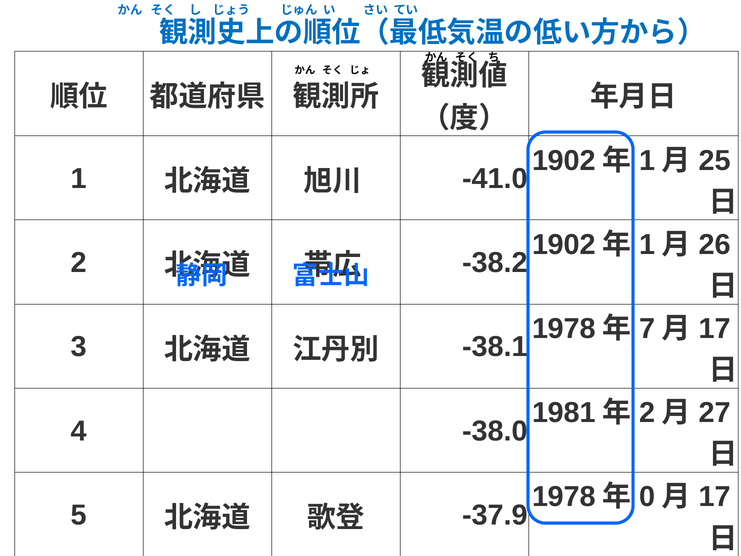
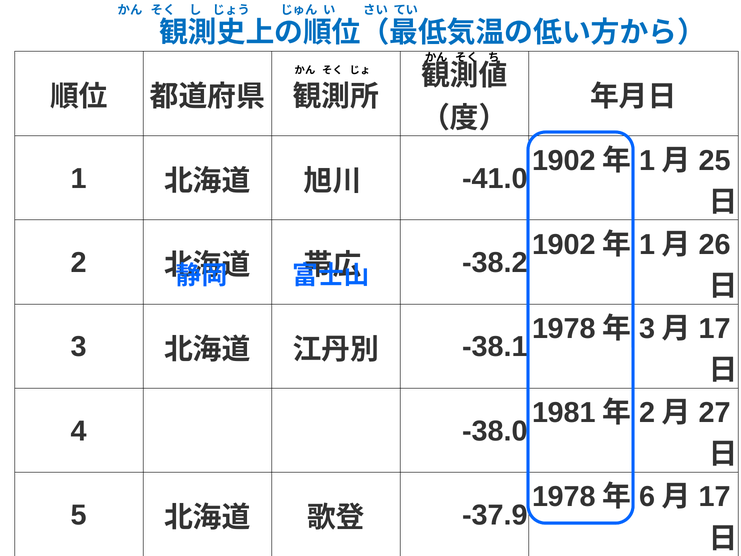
7: 7 -> 3 (647, 329)
0: 0 -> 6 (647, 497)
